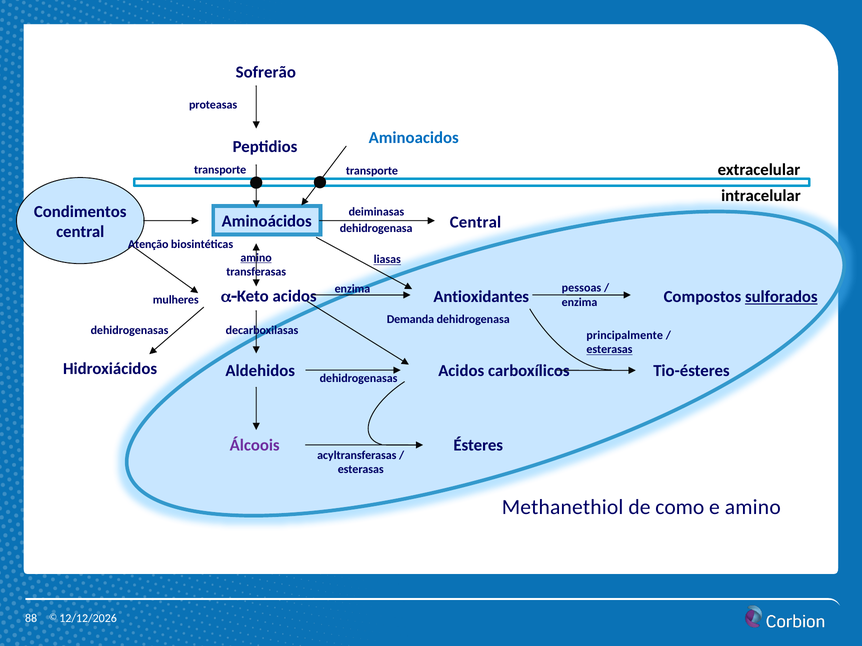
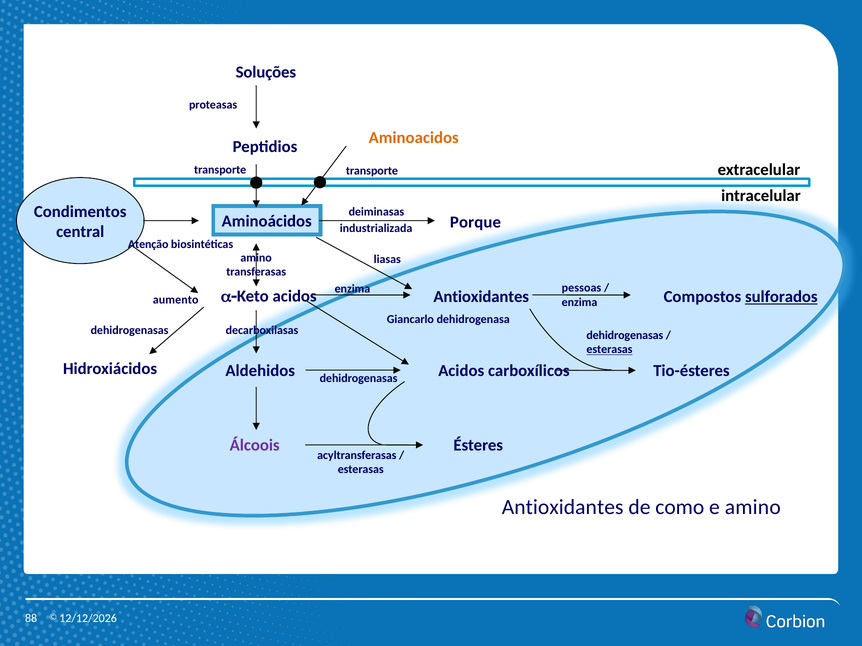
Sofrerão: Sofrerão -> Soluções (266, 72)
Aminoacidos colour: blue -> orange (414, 138)
Central: Central -> Porque (475, 222)
dehidrogenasa: dehidrogenasa -> industrializada (376, 229)
amino underline: present -> none (256, 258)
liasas underline: present -> none (387, 260)
mulheres: mulheres -> aumento (176, 300)
Demanda: Demanda -> Giancarlo (410, 320)
principalmente: principalmente -> dehidrogenasas (625, 335)
Methanethiol: Methanethiol -> Antioxidantes (563, 507)
